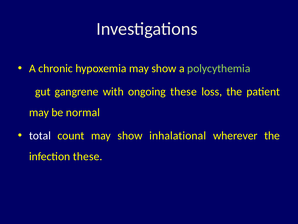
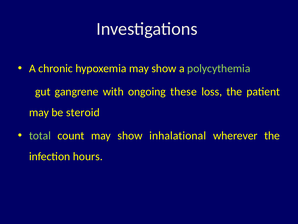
normal: normal -> steroid (83, 112)
total colour: white -> light green (40, 135)
infection these: these -> hours (88, 156)
